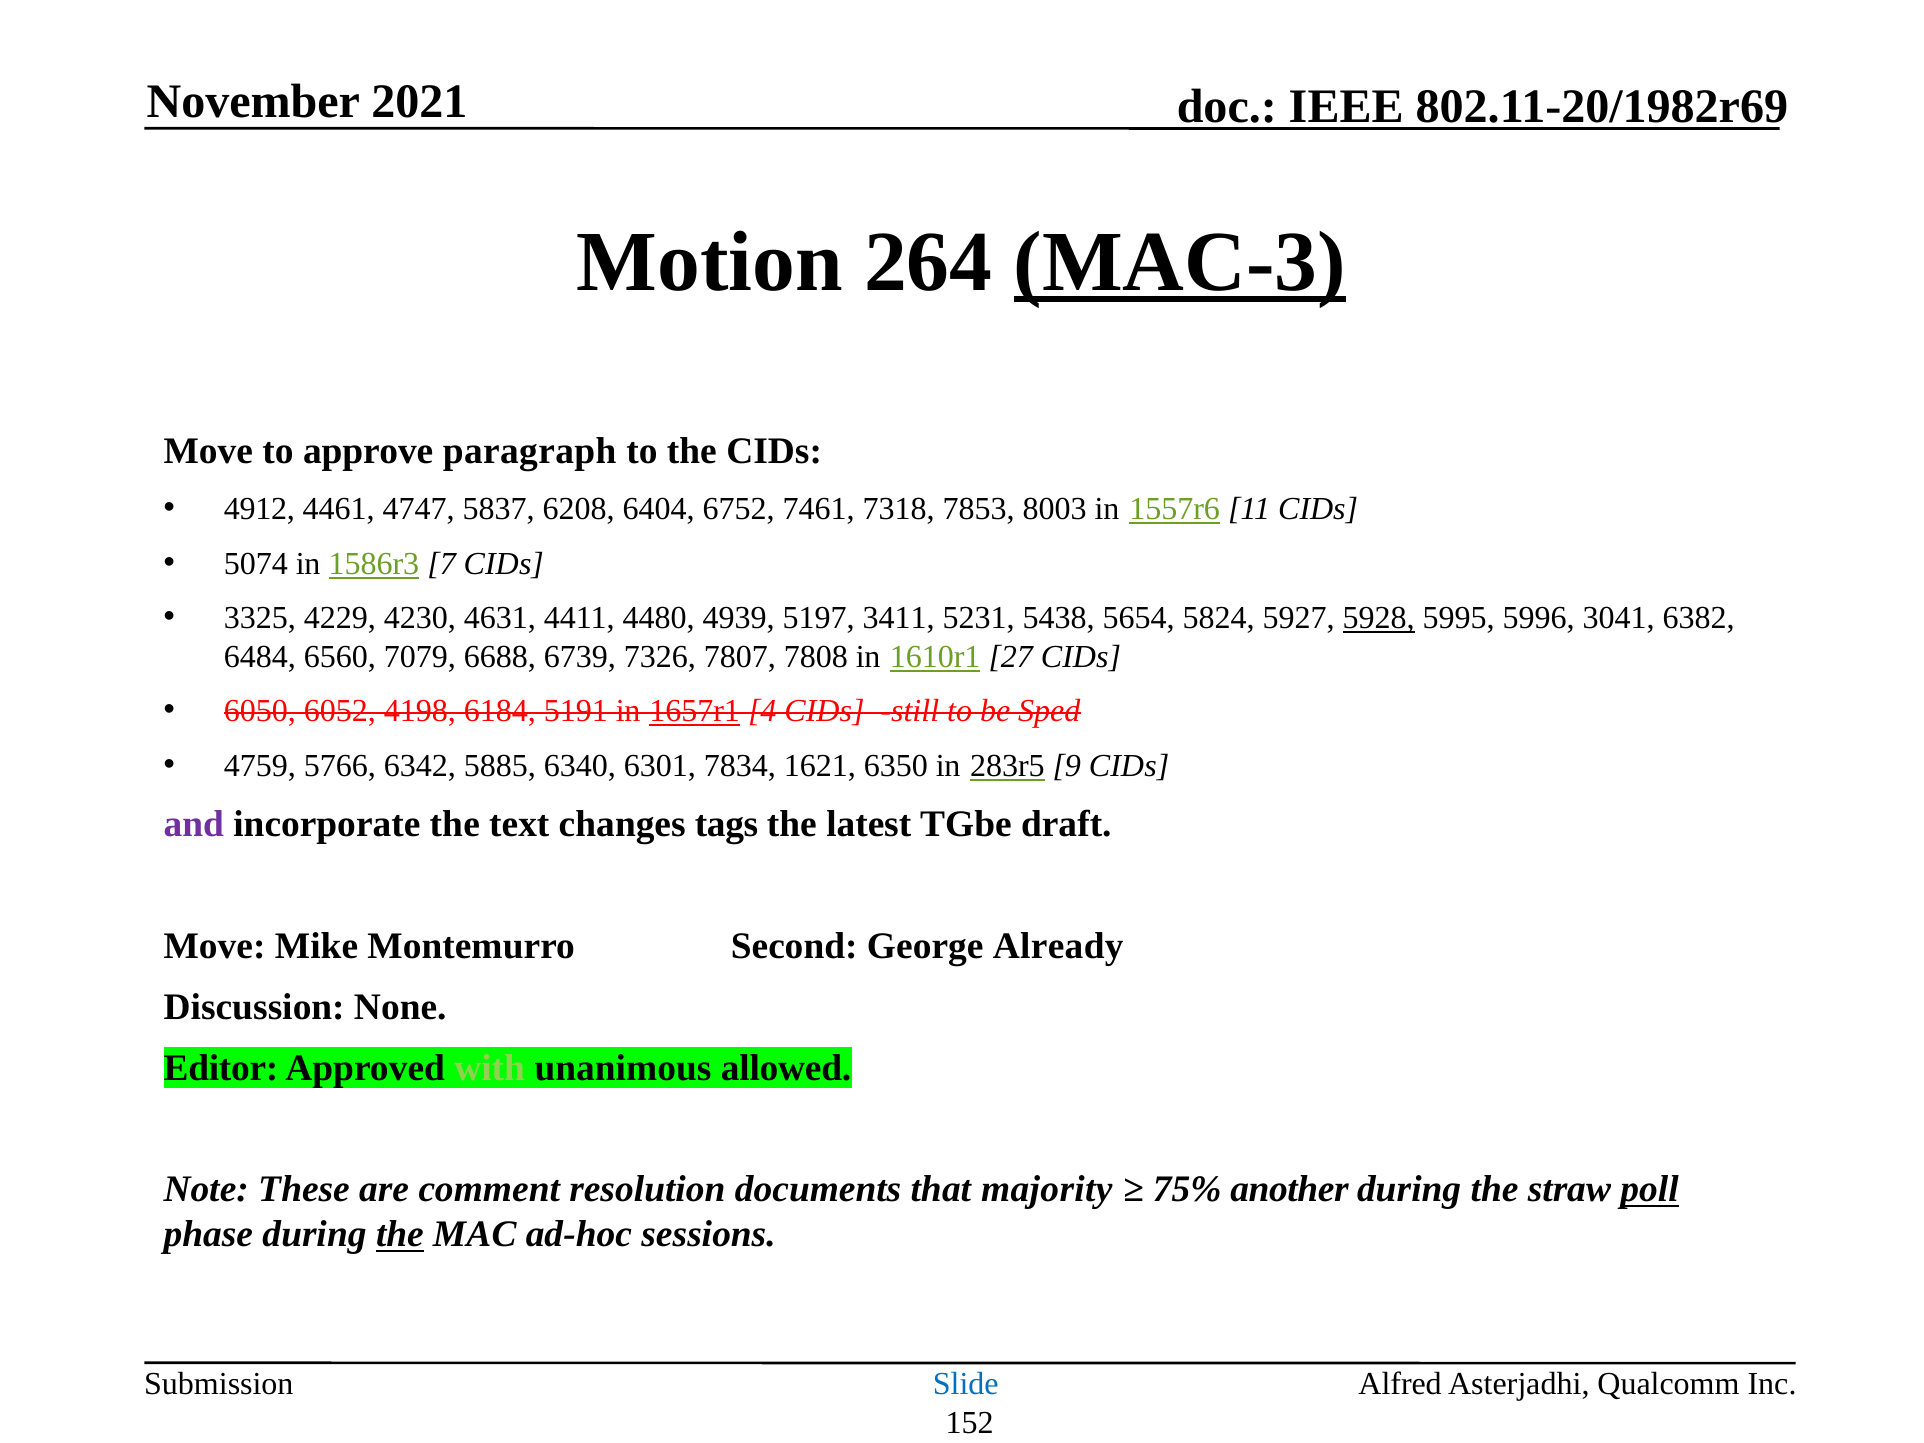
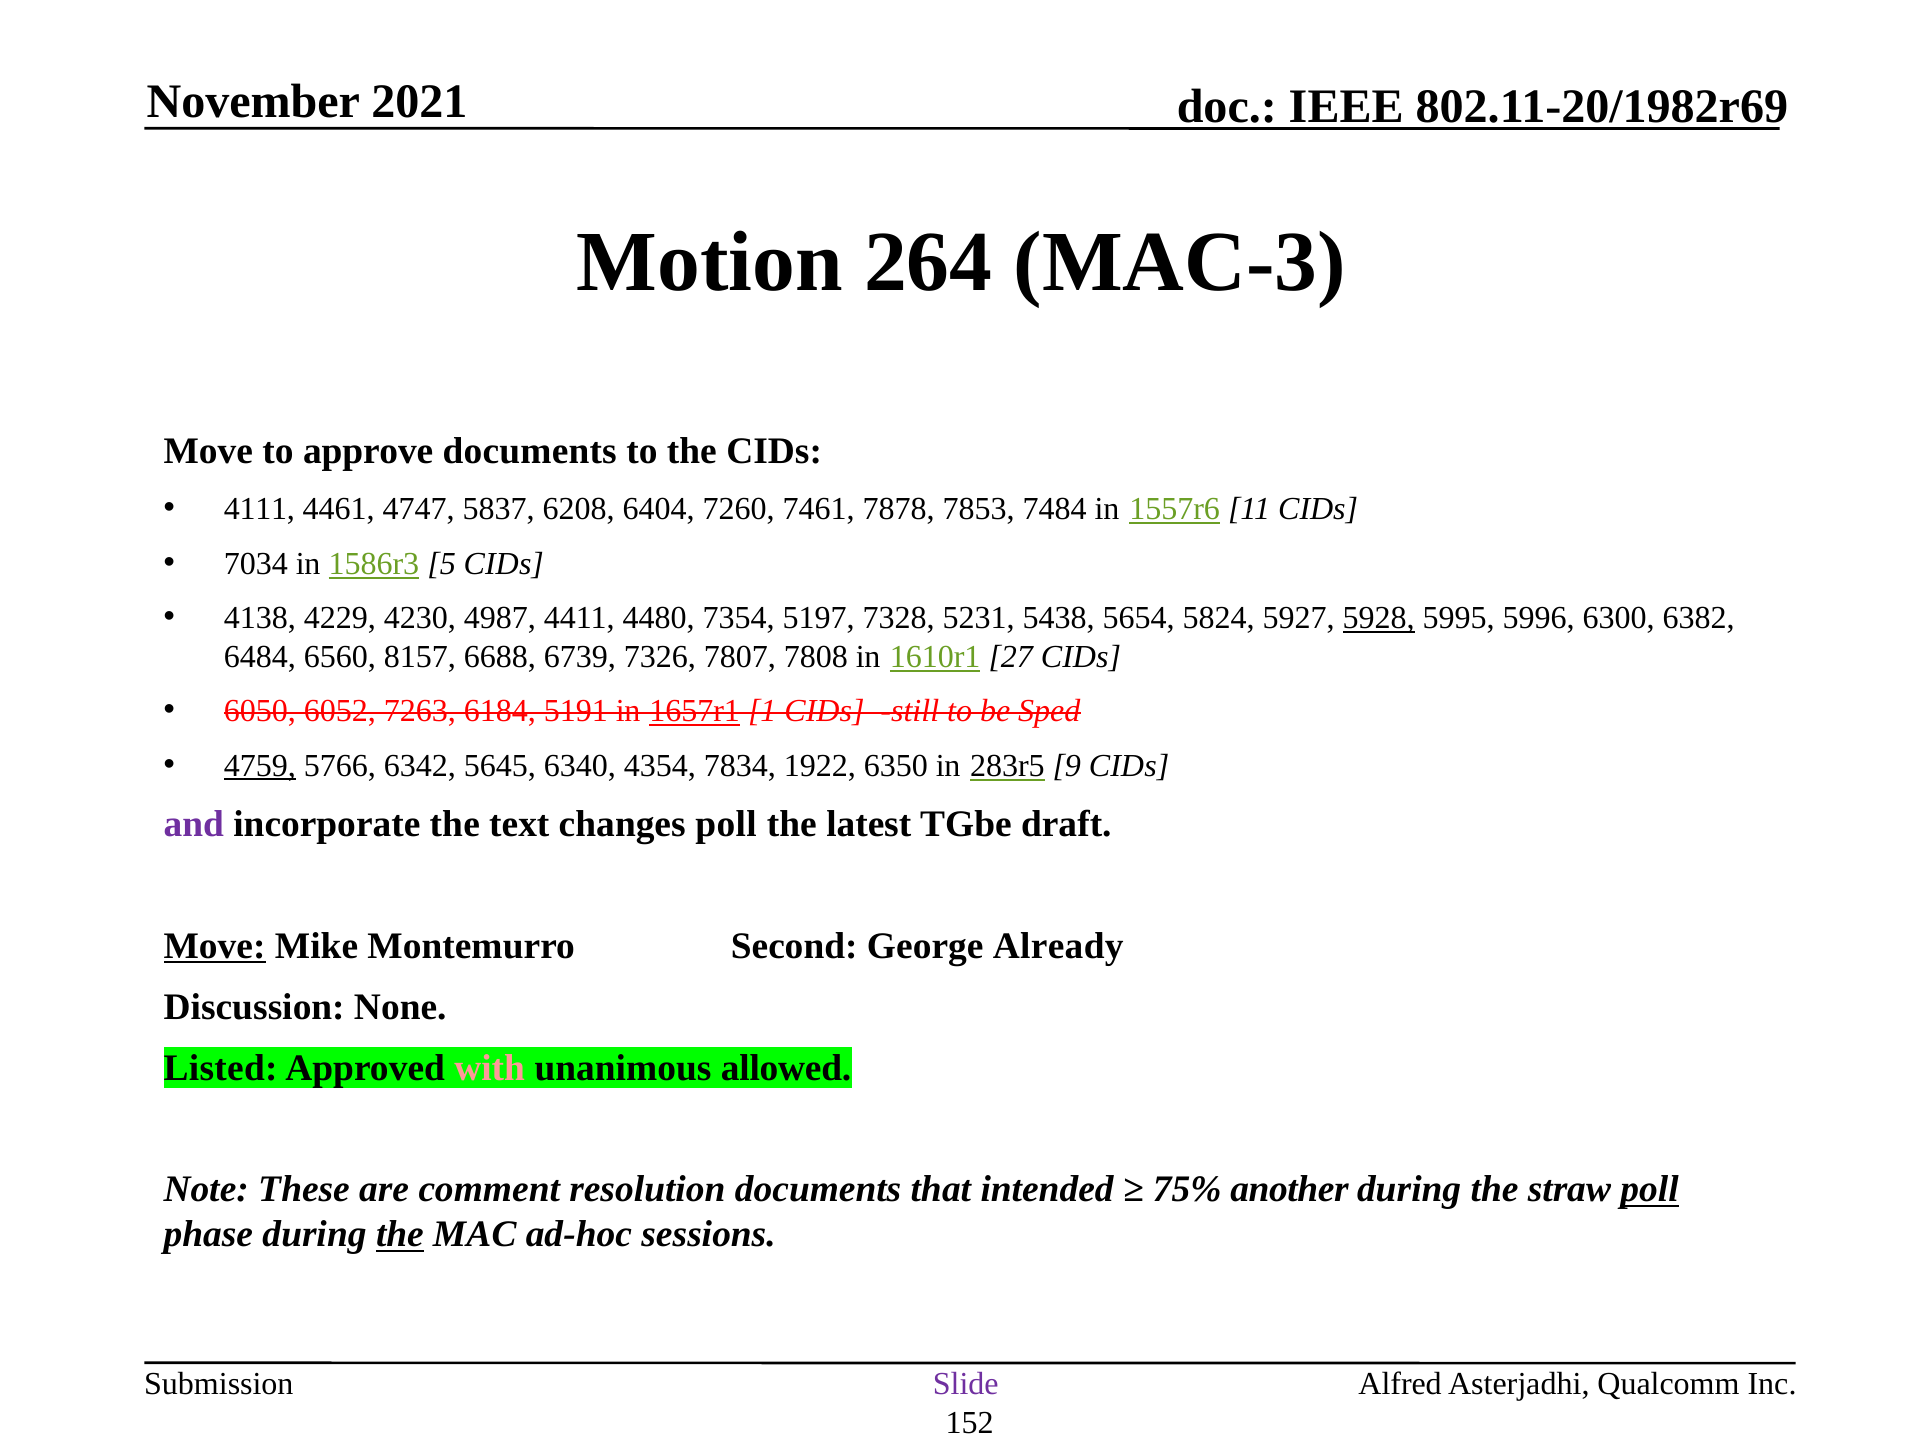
MAC-3 underline: present -> none (1180, 262)
approve paragraph: paragraph -> documents (530, 452)
4912: 4912 -> 4111 (259, 509)
6752: 6752 -> 7260 (739, 509)
7318: 7318 -> 7878 (899, 509)
8003: 8003 -> 7484 (1055, 509)
5074: 5074 -> 7034 (256, 564)
7: 7 -> 5 (442, 564)
3325: 3325 -> 4138 (260, 618)
4631: 4631 -> 4987 (500, 618)
4939: 4939 -> 7354 (739, 618)
3411: 3411 -> 7328 (899, 618)
3041: 3041 -> 6300 (1619, 618)
7079: 7079 -> 8157 (420, 657)
4198: 4198 -> 7263 (420, 711)
4: 4 -> 1 (762, 711)
4759 underline: none -> present (260, 766)
5885: 5885 -> 5645 (500, 766)
6301: 6301 -> 4354 (660, 766)
1621: 1621 -> 1922 (820, 766)
changes tags: tags -> poll (726, 824)
Move underline: none -> present (215, 946)
Editor: Editor -> Listed (221, 1068)
with colour: light green -> pink (490, 1068)
majority: majority -> intended (1047, 1190)
Slide colour: blue -> purple (966, 1384)
